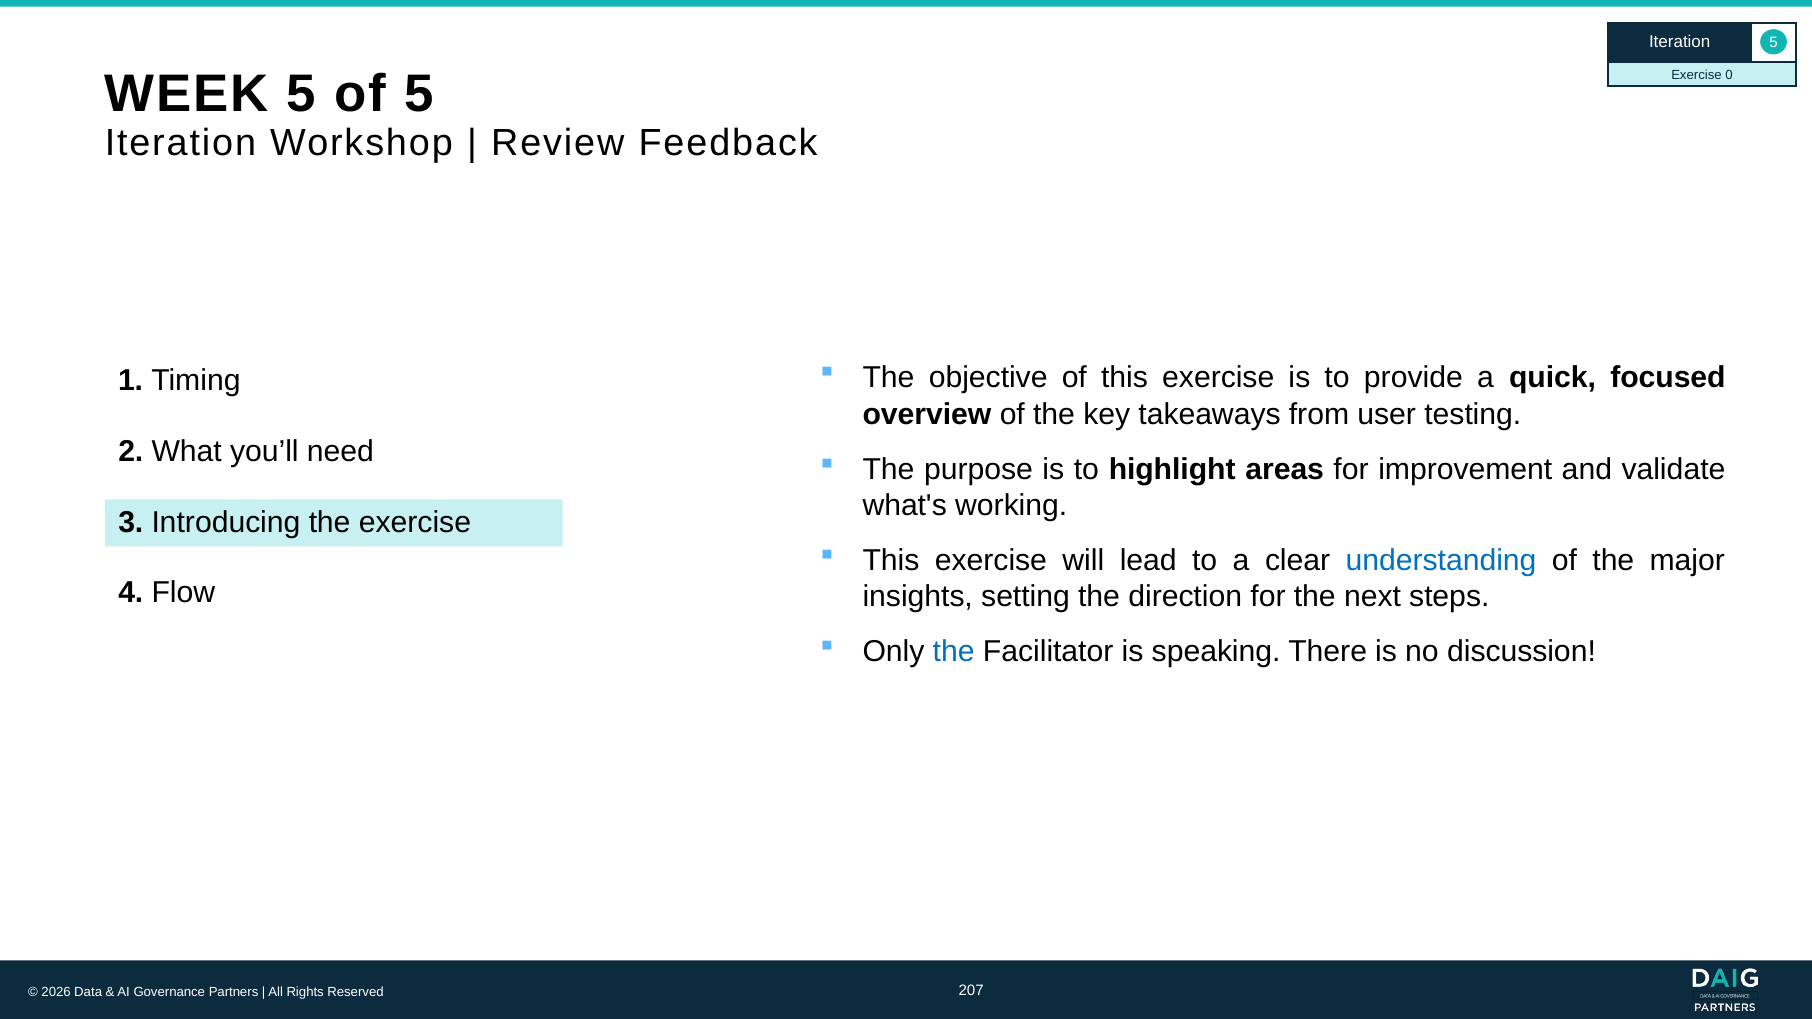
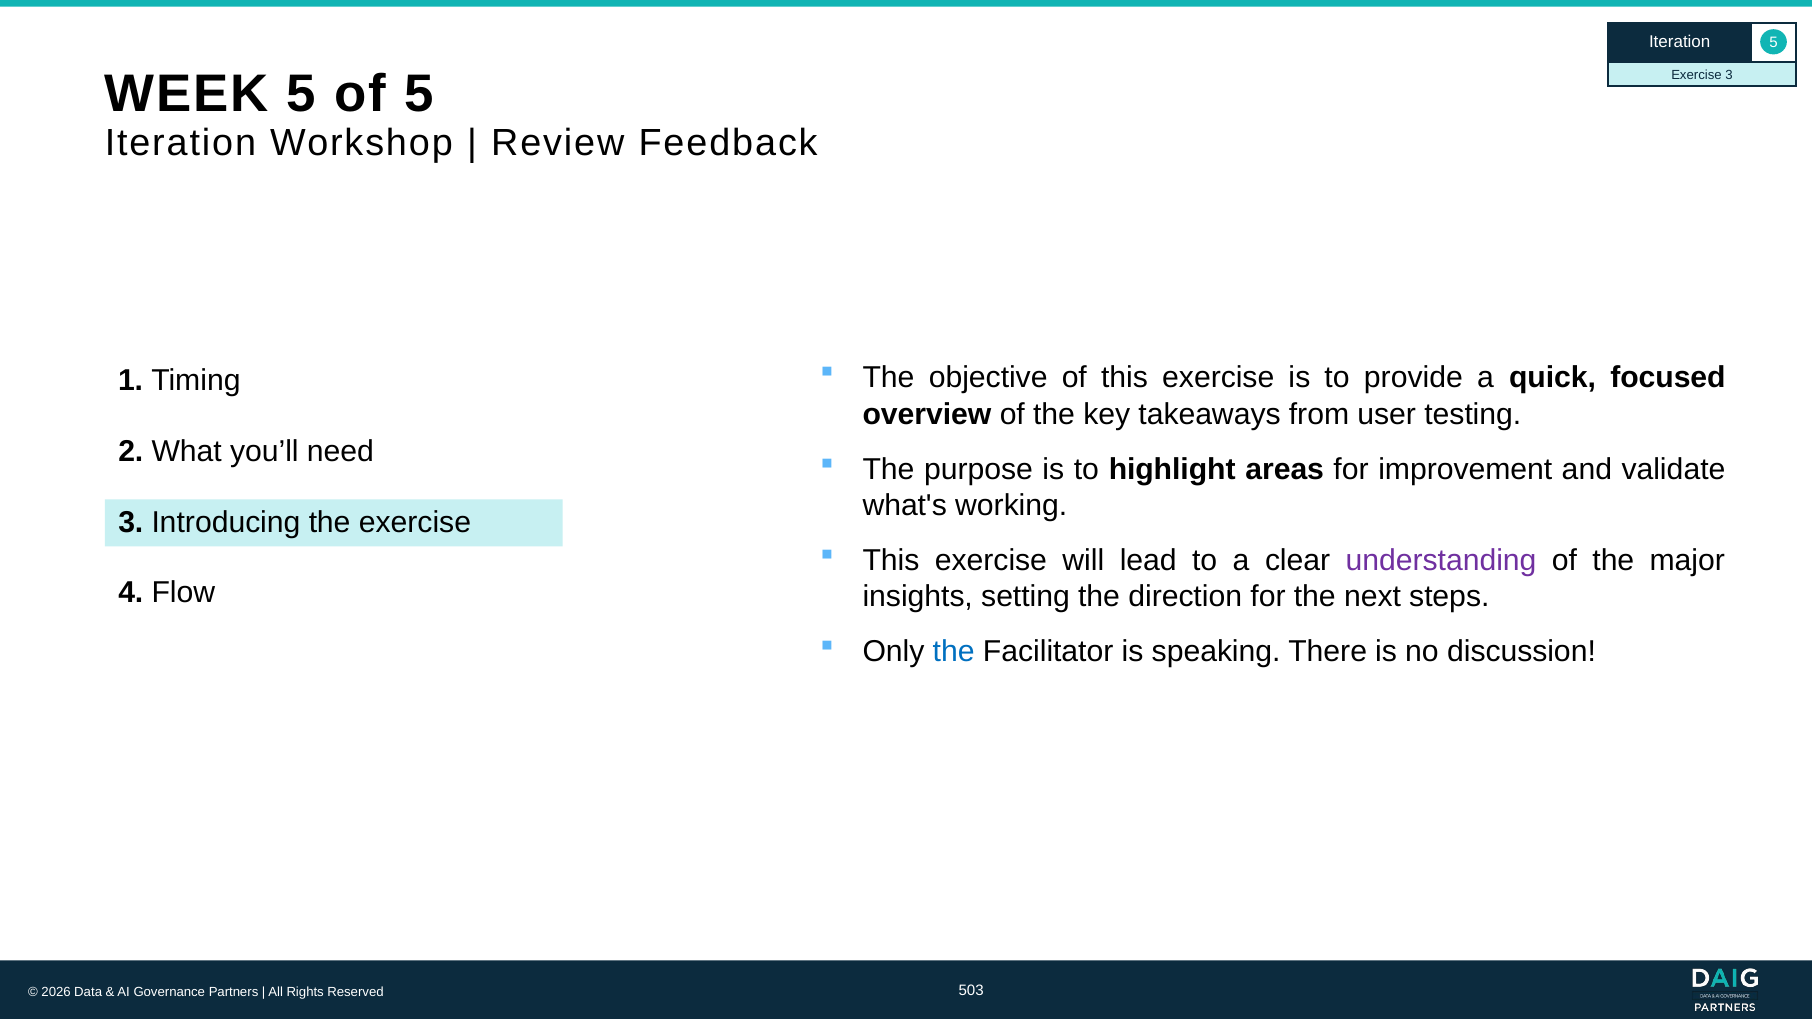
Exercise 0: 0 -> 3 (1729, 75)
understanding colour: blue -> purple (1441, 560)
207: 207 -> 503 (971, 991)
